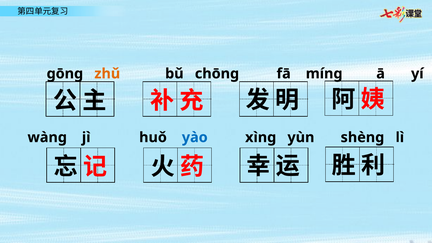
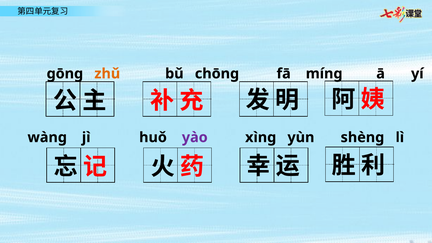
yào colour: blue -> purple (195, 137)
